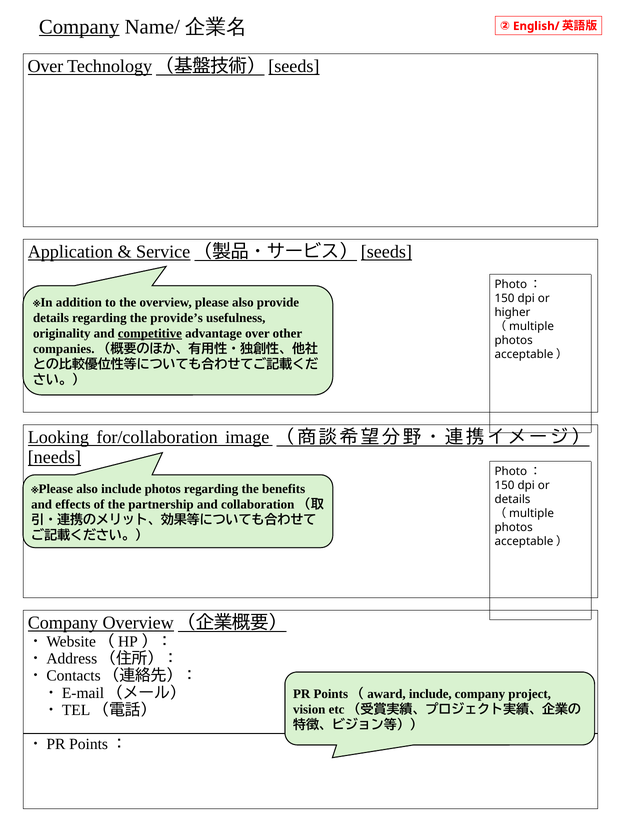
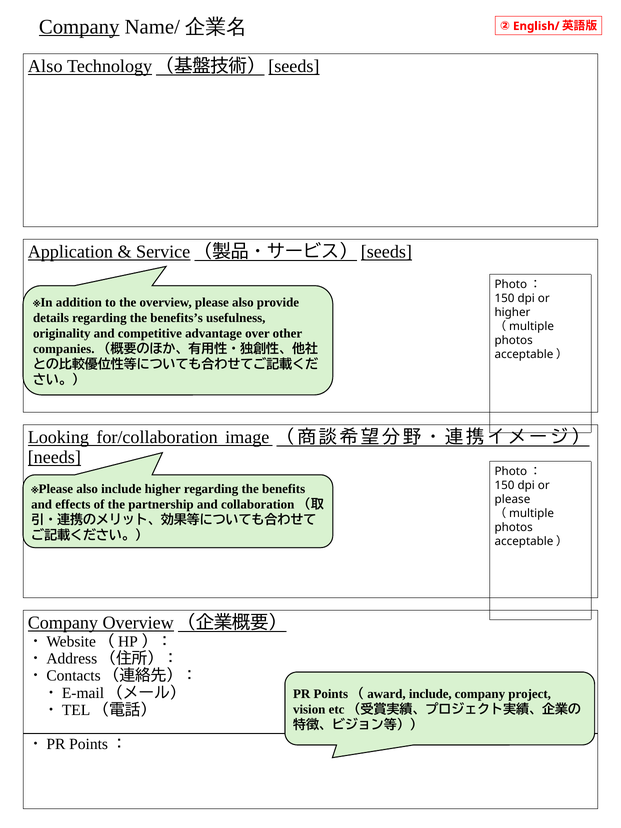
Over: Over -> Also (45, 66)
provide’s: provide’s -> benefits’s (177, 318)
competitive underline: present -> none (150, 333)
include photos: photos -> higher (163, 489)
details: details -> please (512, 499)
